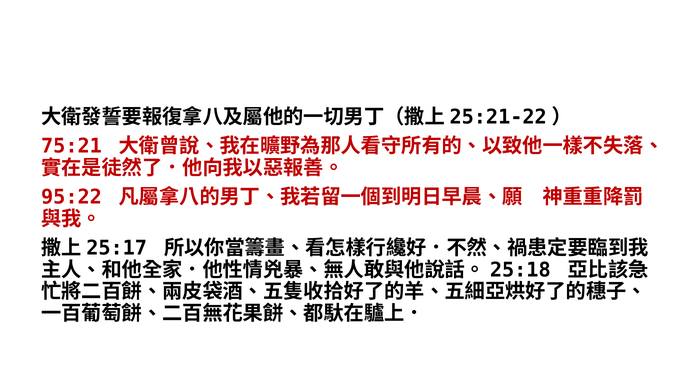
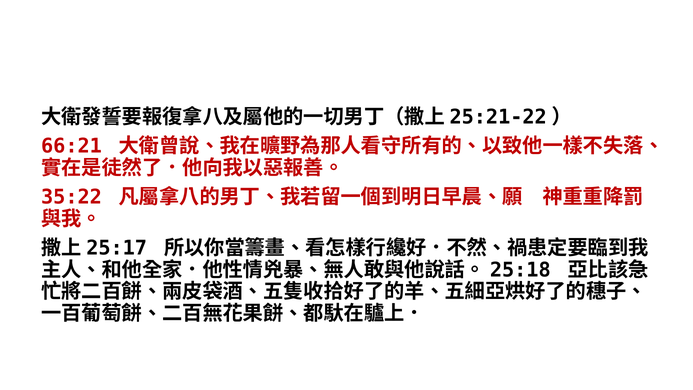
75:21: 75:21 -> 66:21 (71, 146)
95:22: 95:22 -> 35:22 (71, 197)
